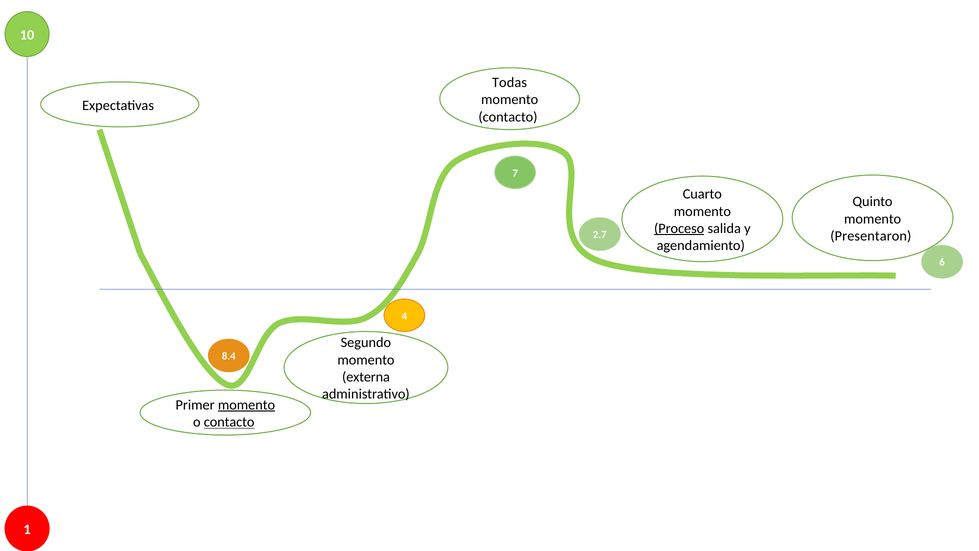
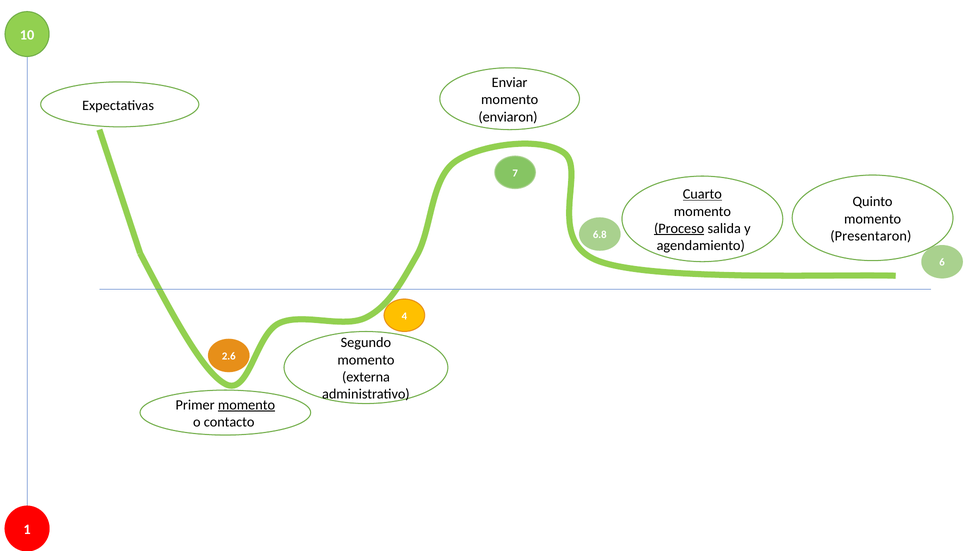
Todas: Todas -> Enviar (510, 82)
contacto: contacto -> enviaron (508, 117)
Cuarto underline: none -> present (702, 194)
2.7: 2.7 -> 6.8 (600, 235)
8.4: 8.4 -> 2.6 (229, 356)
contacto underline: present -> none (229, 422)
